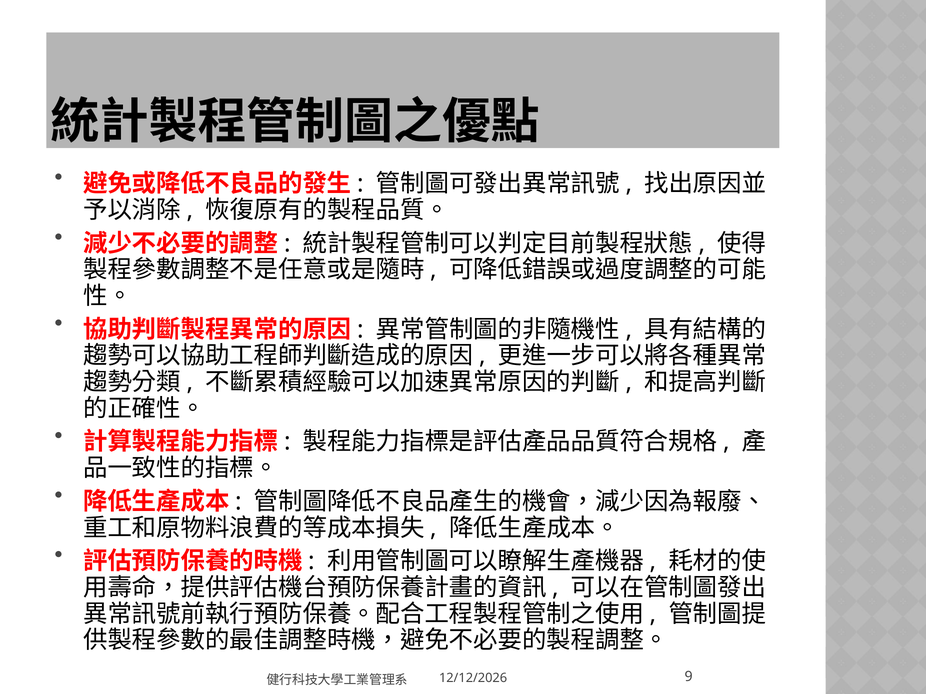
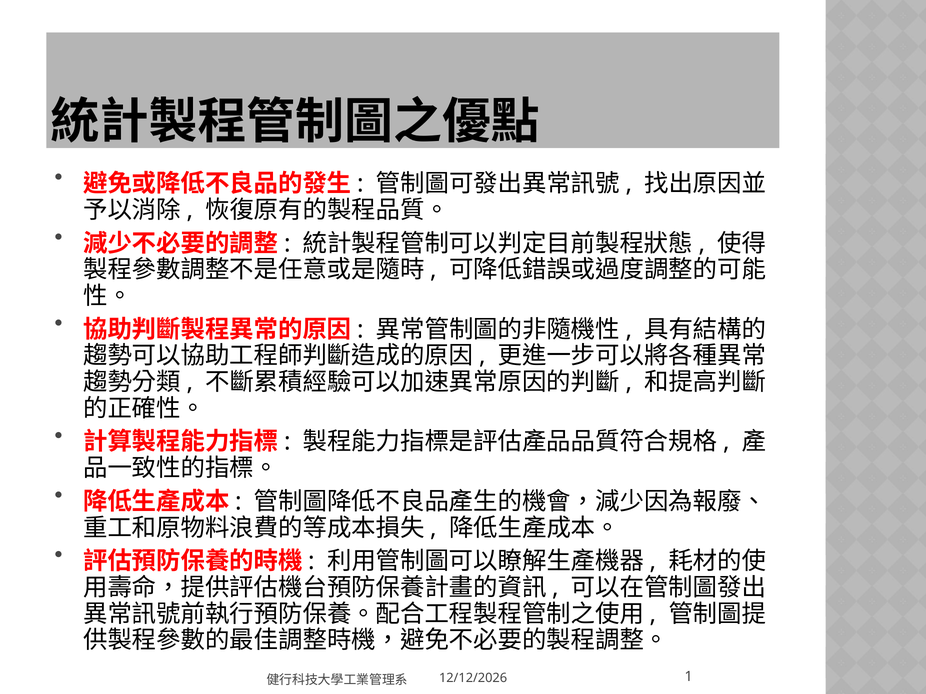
9: 9 -> 1 (689, 677)
